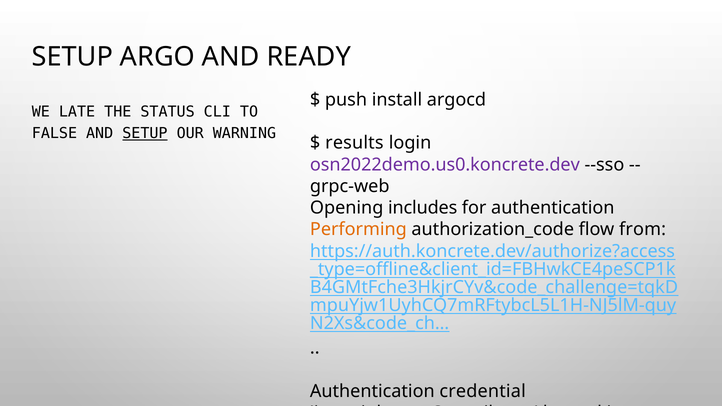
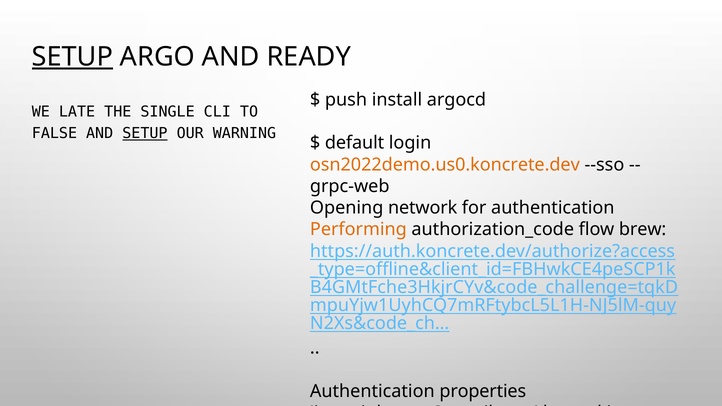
SETUP underline: none -> present (72, 57)
STATUS: STATUS -> SINGLE (168, 112)
results: results -> default (355, 143)
osn2022demo.us0.koncrete.dev colour: purple -> orange (445, 165)
includes: includes -> network (423, 208)
from: from -> brew (643, 230)
credential: credential -> properties (483, 391)
